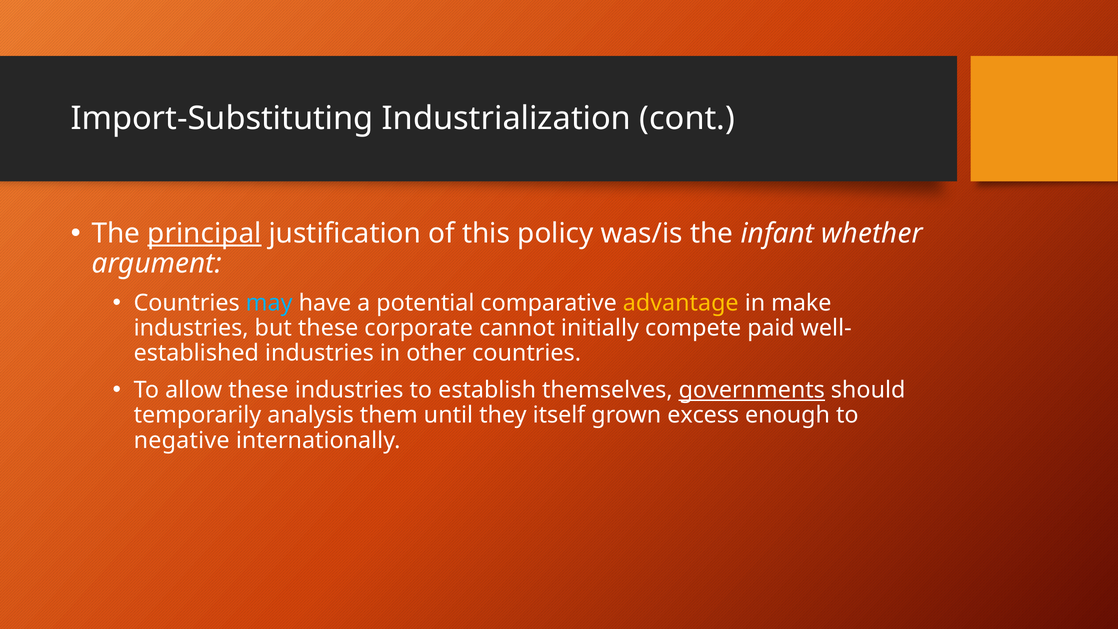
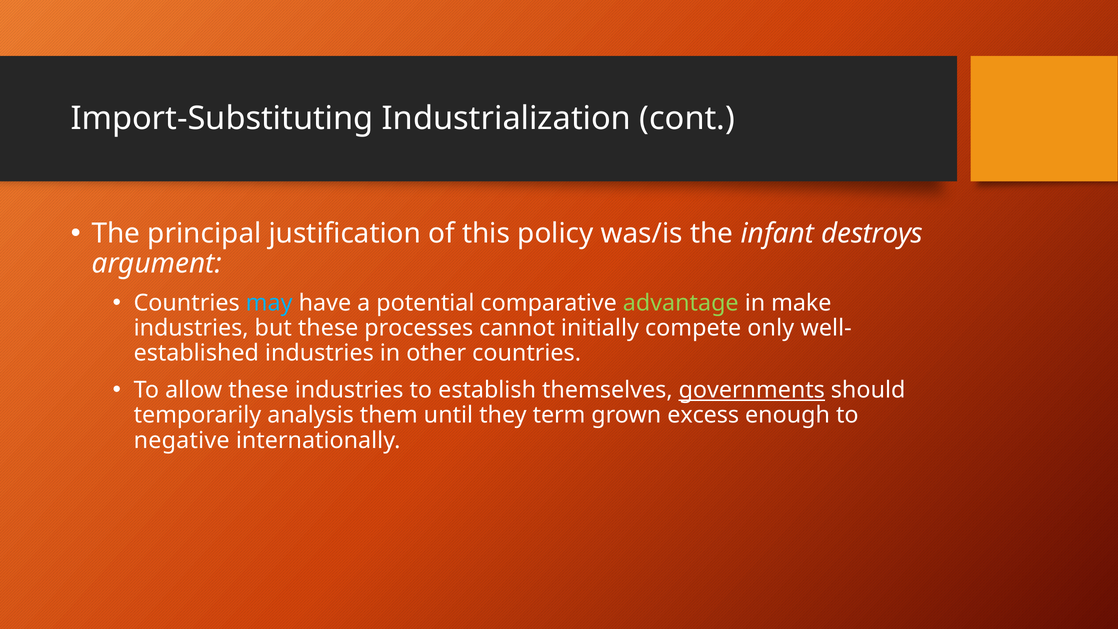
principal underline: present -> none (204, 233)
whether: whether -> destroys (872, 233)
advantage colour: yellow -> light green (681, 303)
corporate: corporate -> processes (419, 328)
paid: paid -> only (771, 328)
itself: itself -> term (559, 415)
